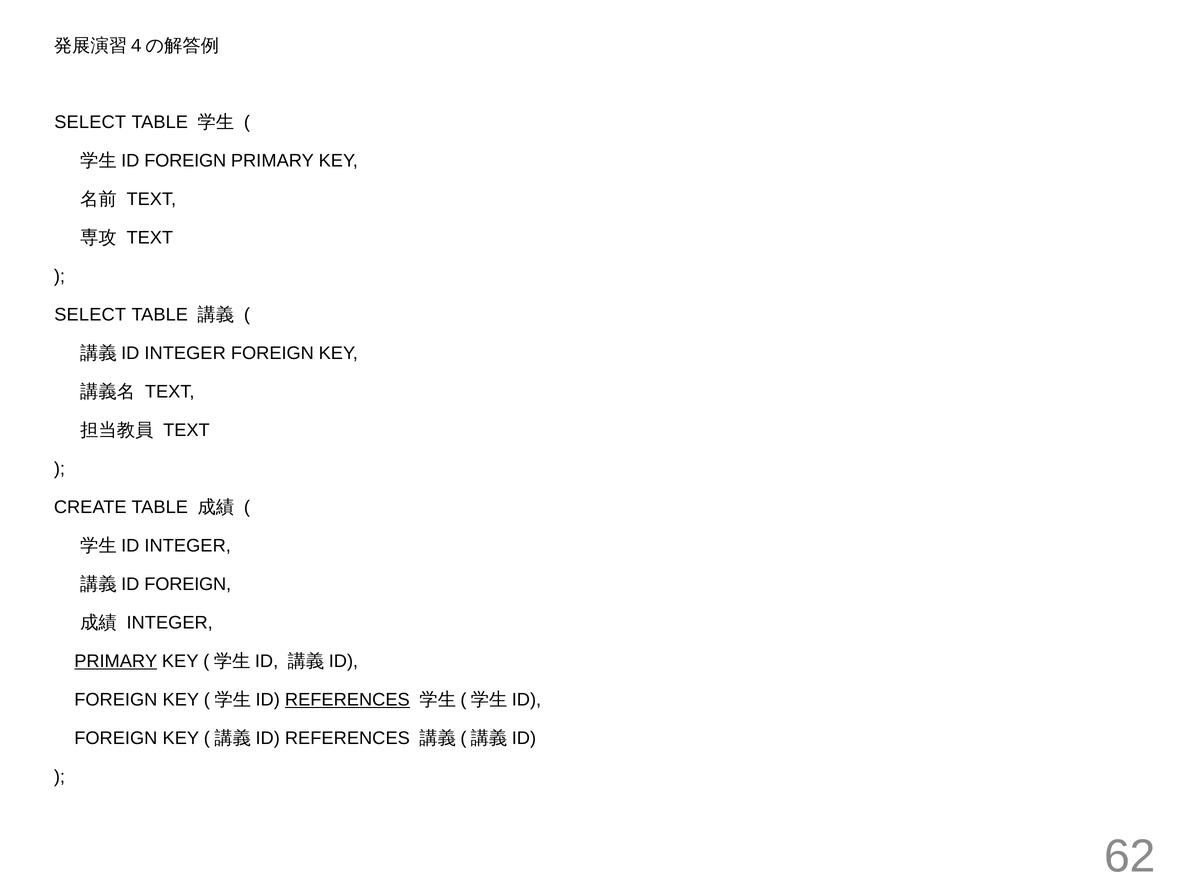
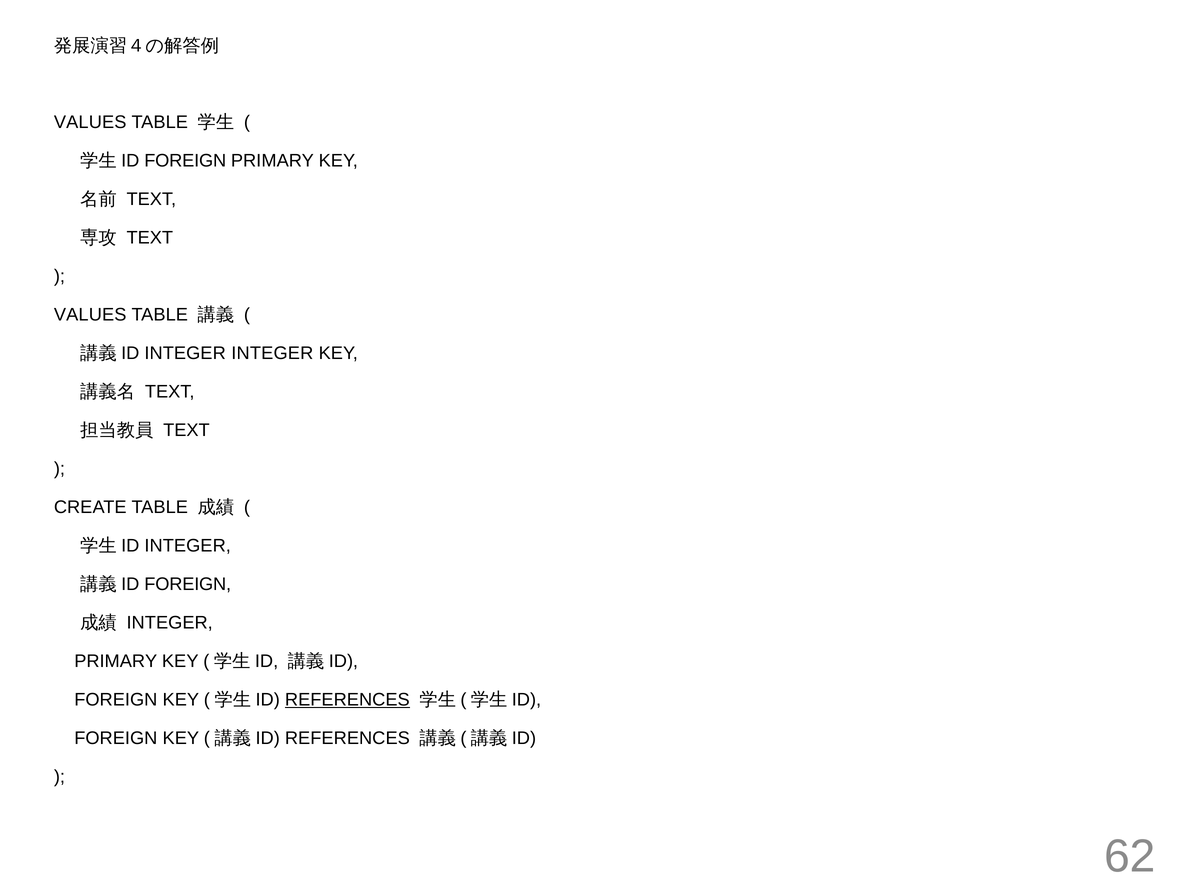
SELECT: SELECT -> VALUES (90, 123)
SELECT: SELECT -> VALUES (90, 315)
INTEGER FOREIGN: FOREIGN -> INTEGER (272, 354)
PRIMARY underline: present -> none (116, 662)
